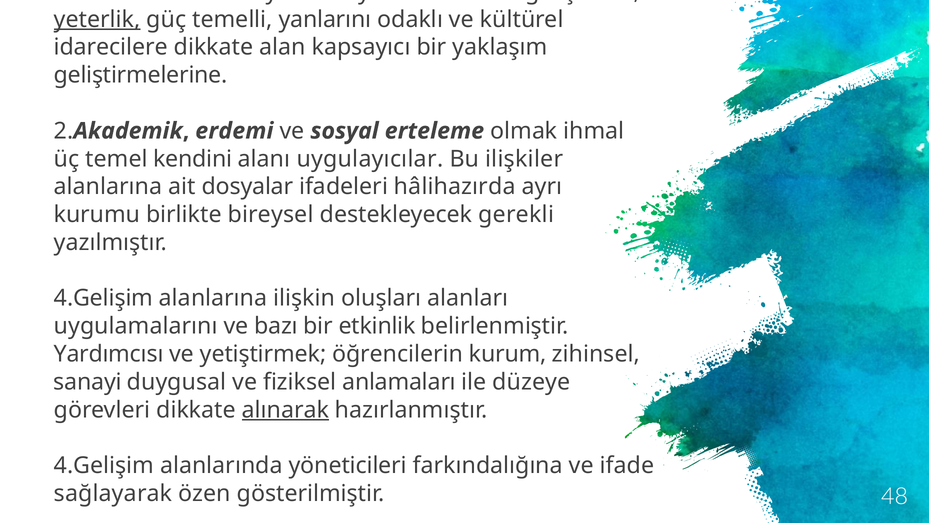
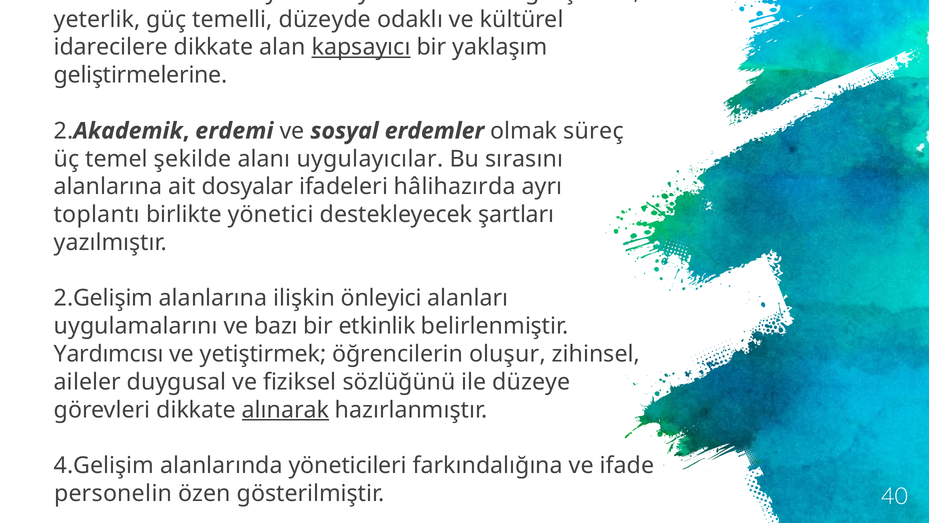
yeterlik underline: present -> none (97, 19)
yanlarını: yanlarını -> düzeyde (325, 19)
kapsayıcı underline: none -> present (361, 47)
erteleme: erteleme -> erdemler (435, 131)
ihmal: ihmal -> süreç (594, 131)
kendini: kendini -> şekilde (193, 159)
ilişkiler: ilişkiler -> sırasını (524, 159)
kurumu: kurumu -> toplantı (97, 214)
bireysel: bireysel -> yönetici (271, 214)
gerekli: gerekli -> şartları (516, 214)
4.Gelişim: 4.Gelişim -> 2.Gelişim (104, 298)
oluşları: oluşları -> önleyici (381, 298)
kurum: kurum -> oluşur (507, 354)
sanayi: sanayi -> aileler (87, 382)
anlamaları: anlamaları -> sözlüğünü (399, 382)
sağlayarak: sağlayarak -> personelin (113, 493)
48: 48 -> 40 (895, 496)
